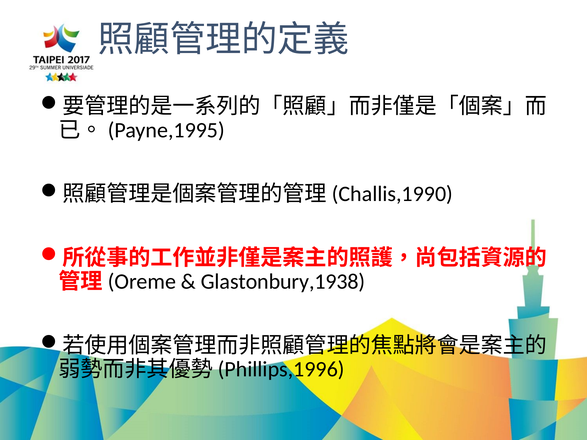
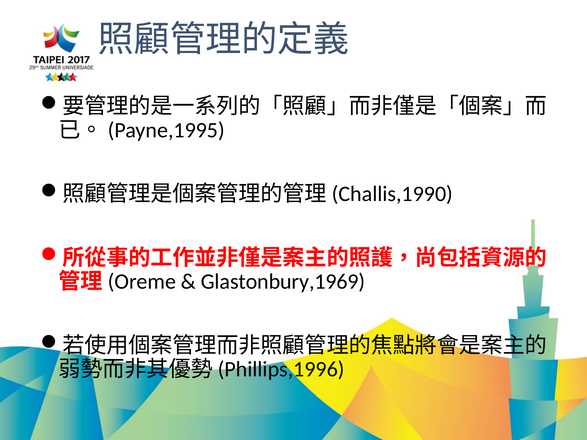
Glastonbury,1938: Glastonbury,1938 -> Glastonbury,1969 (283, 282)
